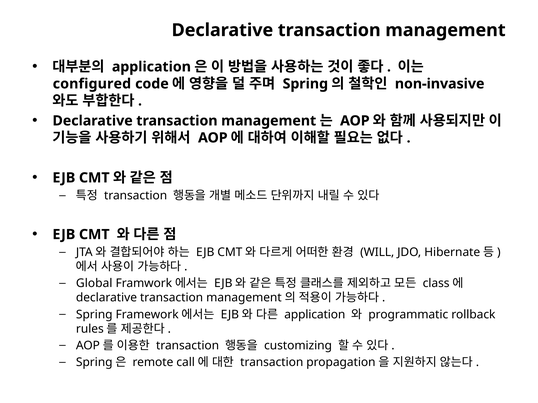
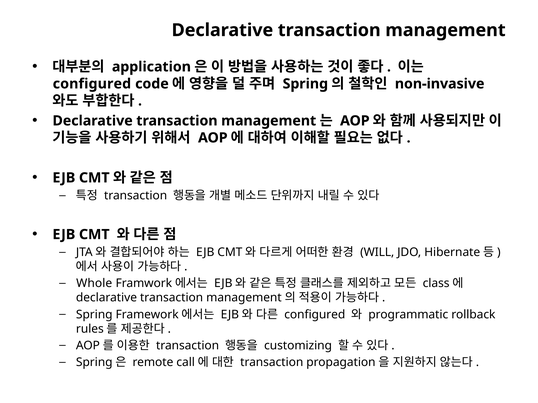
Global: Global -> Whole (94, 284)
application: application -> configured (315, 315)
